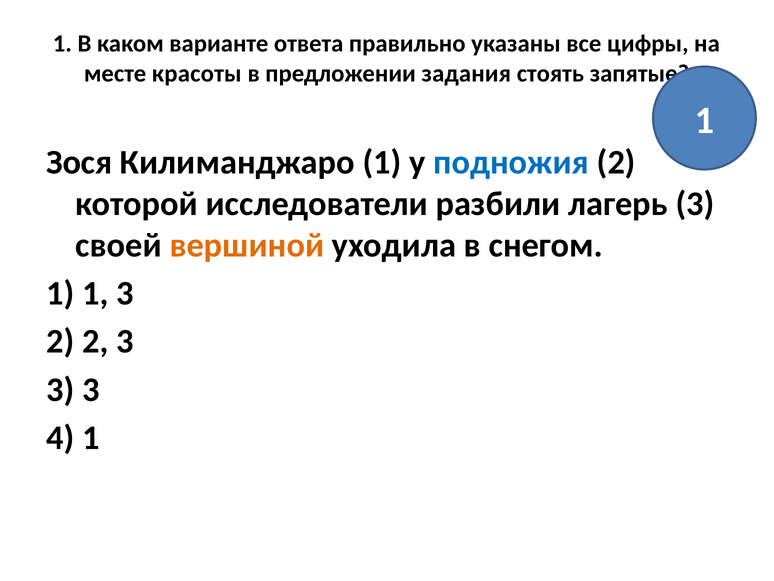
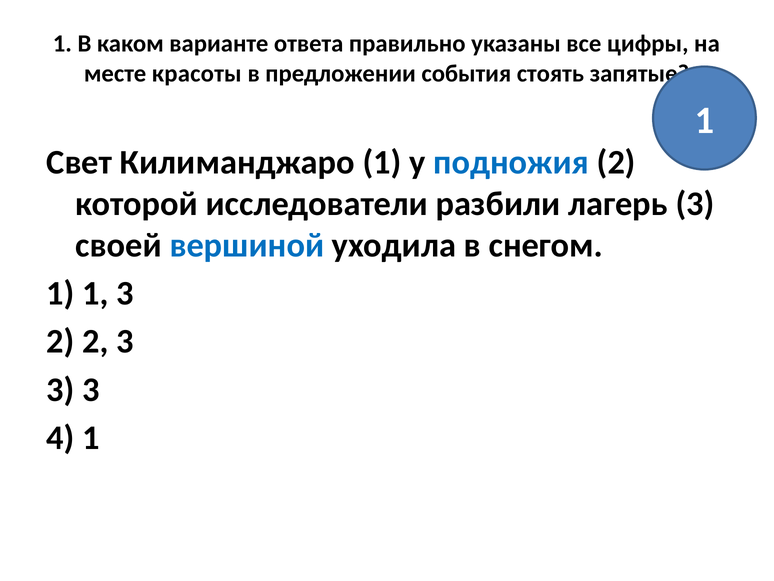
задания: задания -> события (466, 73)
Зося: Зося -> Свет (79, 162)
вершиной colour: orange -> blue (247, 245)
